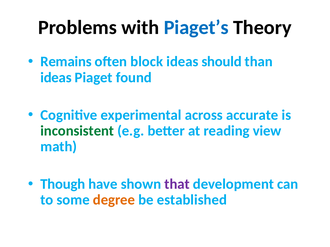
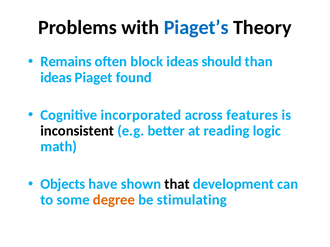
experimental: experimental -> incorporated (141, 115)
accurate: accurate -> features (252, 115)
inconsistent colour: green -> black (77, 131)
view: view -> logic (267, 131)
Though: Though -> Objects (63, 184)
that colour: purple -> black (177, 184)
established: established -> stimulating (192, 200)
